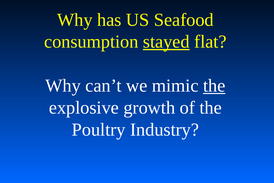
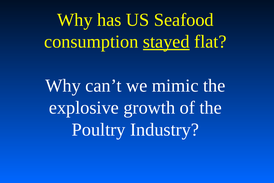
the underline: present -> none (214, 85)
